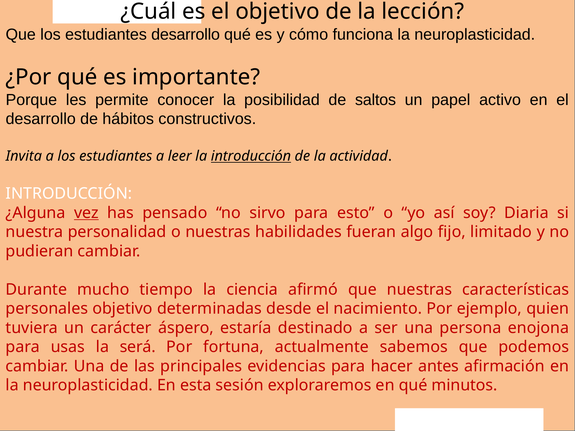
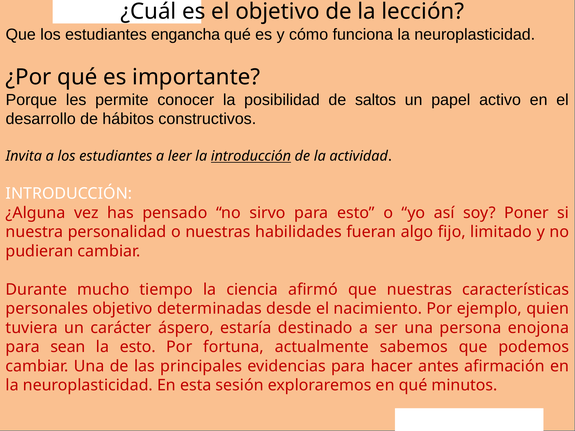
estudiantes desarrollo: desarrollo -> engancha (186, 35)
vez underline: present -> none (86, 213)
Diaria: Diaria -> Poner (527, 213)
usas: usas -> sean (68, 347)
la será: será -> esto (138, 347)
